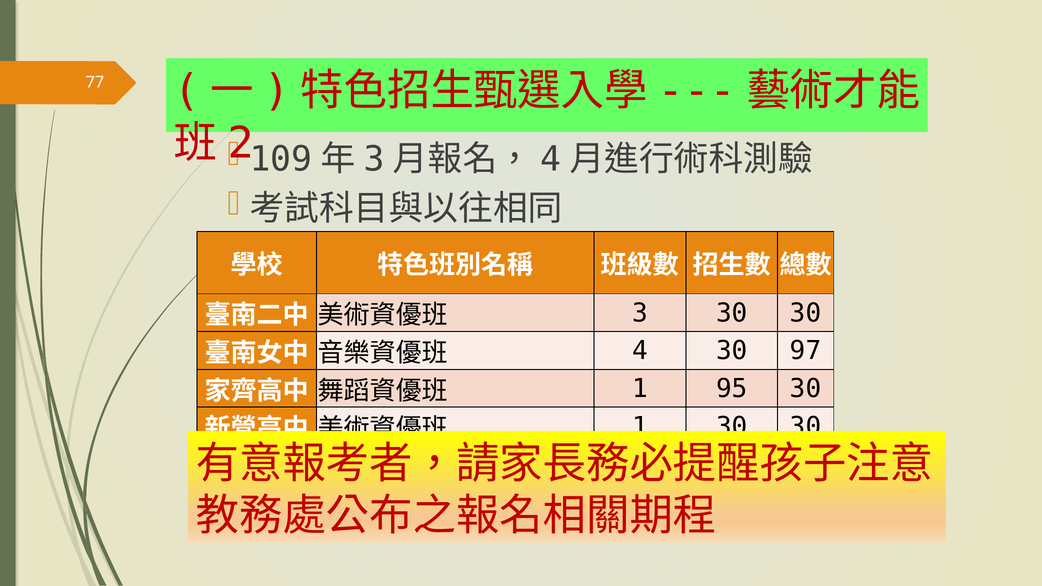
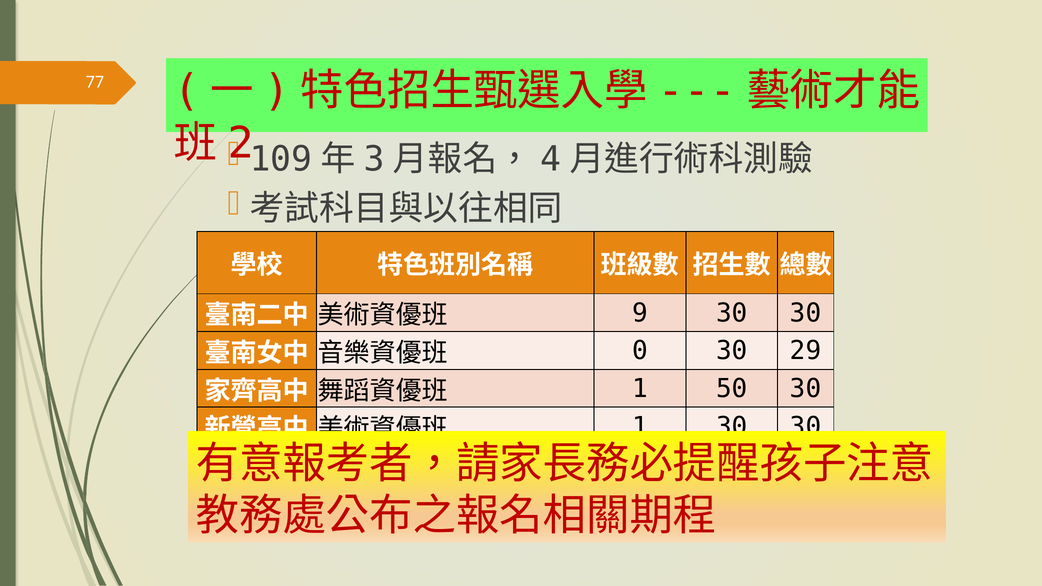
3: 3 -> 9 (640, 313)
4: 4 -> 0 (640, 351)
97: 97 -> 29 (806, 351)
95: 95 -> 50 (732, 389)
